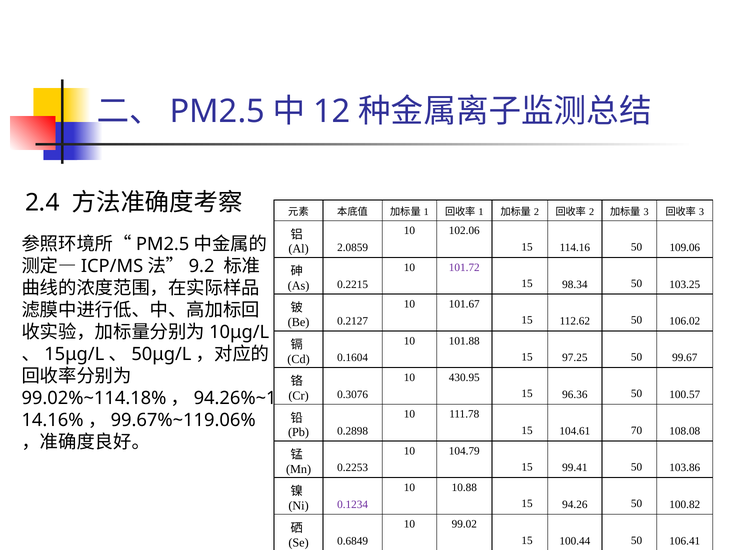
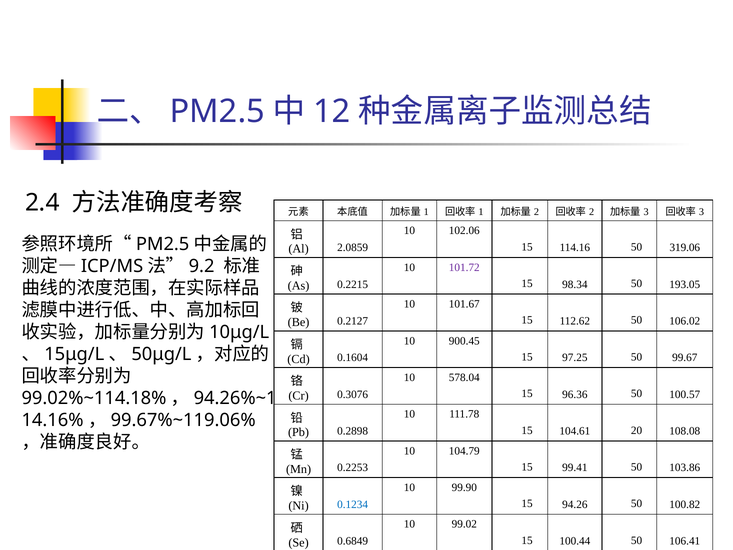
109.06: 109.06 -> 319.06 (685, 248)
103.25: 103.25 -> 193.05 (685, 284)
101.88: 101.88 -> 900.45 (464, 341)
430.95: 430.95 -> 578.04 (464, 377)
70: 70 -> 20 (637, 430)
10.88: 10.88 -> 99.90 (464, 487)
0.1234 colour: purple -> blue (353, 504)
